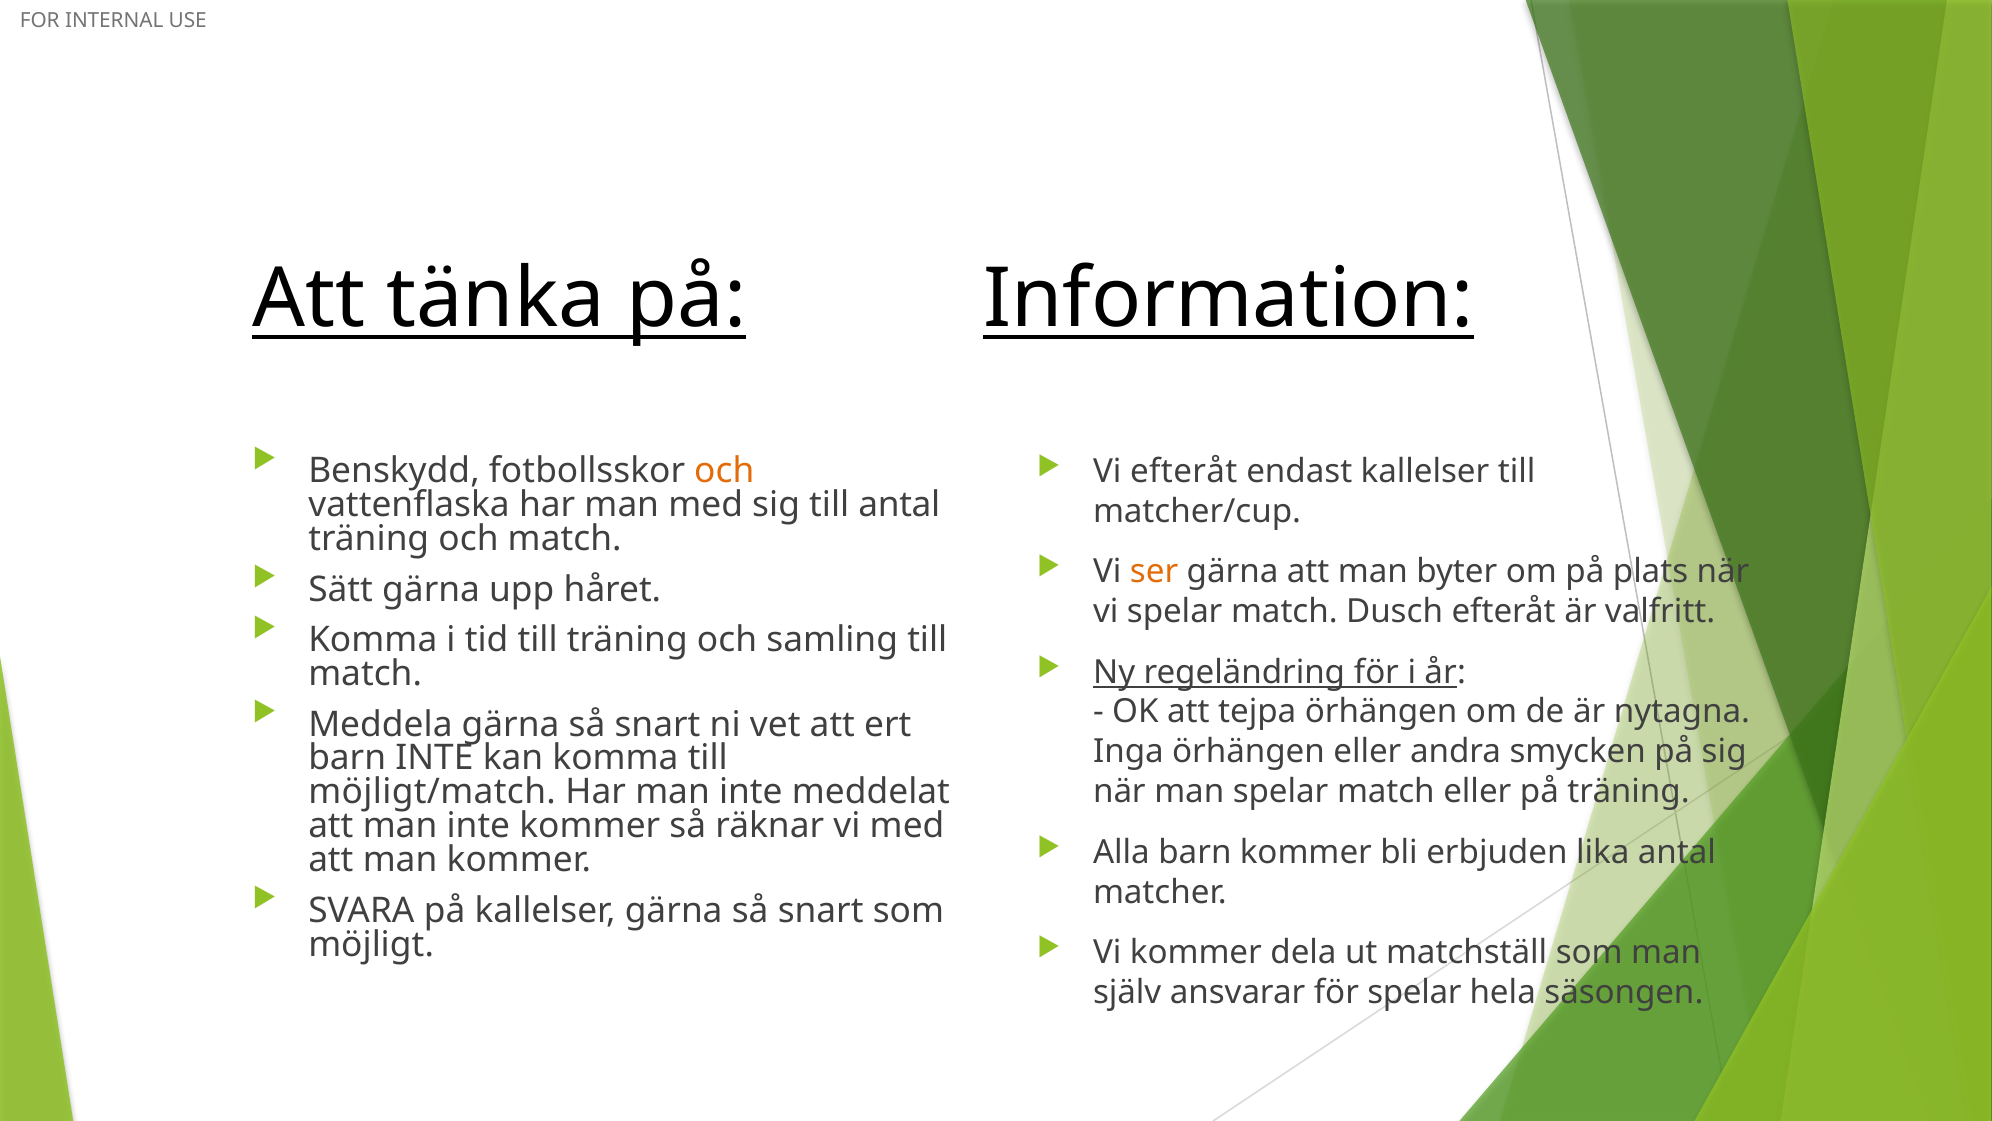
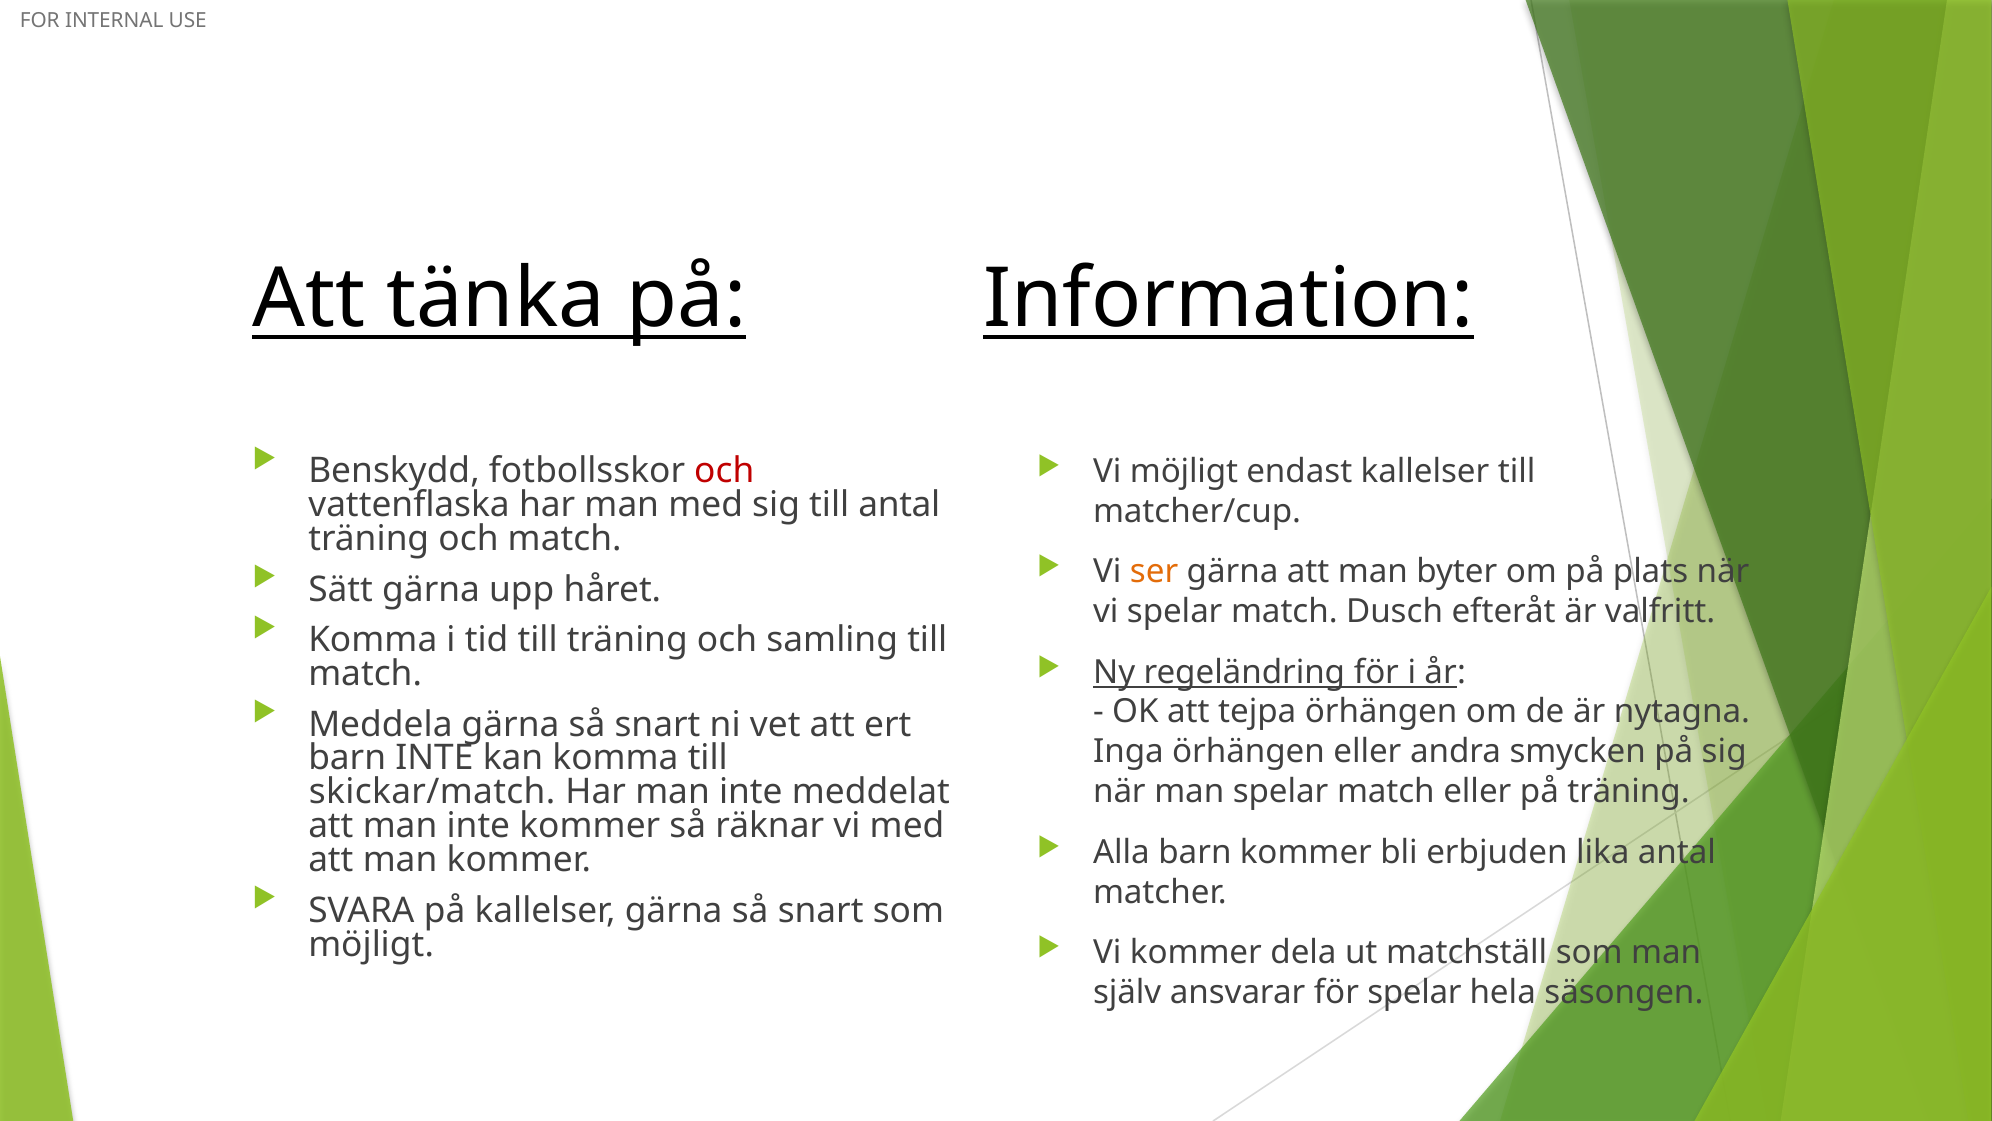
och colour: orange -> red (724, 471)
Vi efteråt: efteråt -> möjligt (1184, 471)
möjligt/match: möjligt/match -> skickar/match (432, 792)
